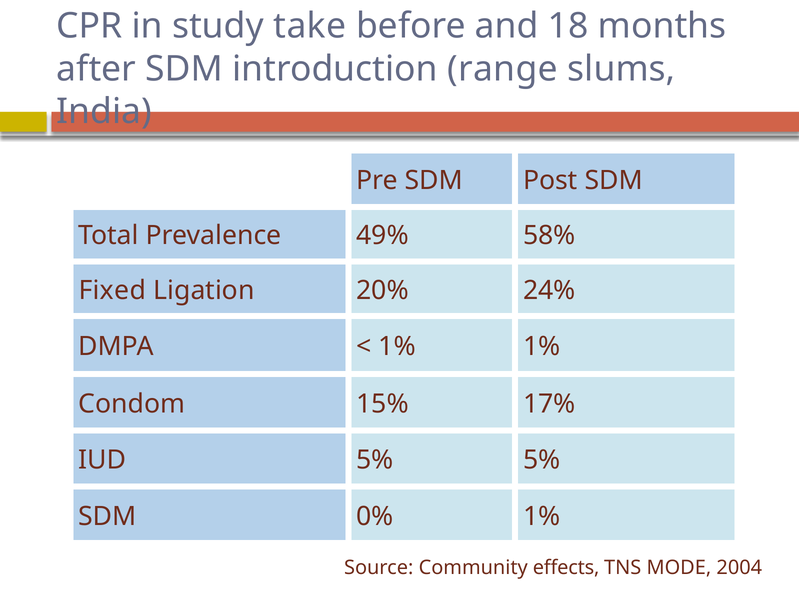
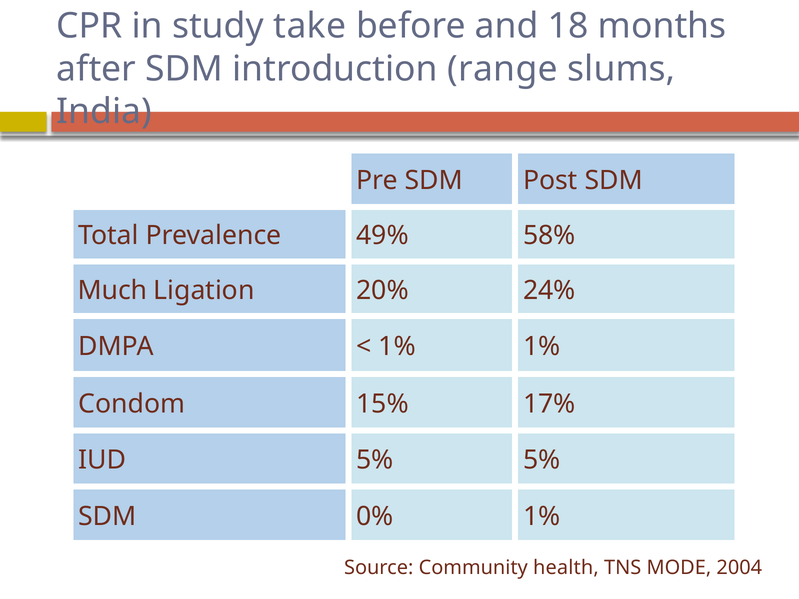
Fixed: Fixed -> Much (113, 290)
effects: effects -> health (566, 568)
